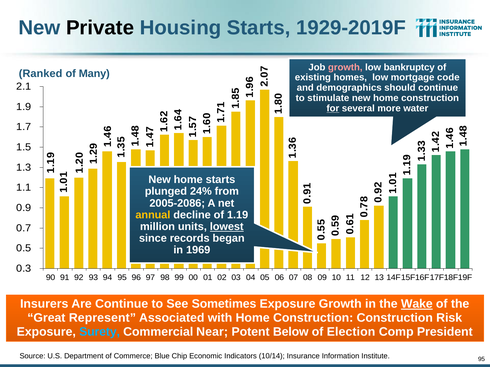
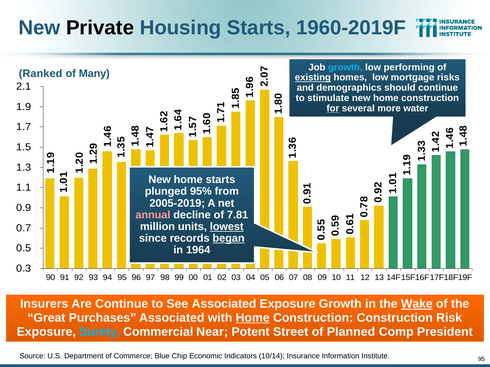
1929-2019F: 1929-2019F -> 1960-2019F (351, 28)
growth colour: pink -> light blue (345, 67)
bankruptcy: bankruptcy -> performing (409, 67)
existing underline: none -> present (313, 78)
code: code -> risks (448, 78)
24%: 24% -> 95% (201, 192)
2005-2086: 2005-2086 -> 2005-2019 (177, 203)
annual colour: yellow -> pink (153, 215)
1.19: 1.19 -> 7.81 (238, 215)
began underline: none -> present (229, 239)
1969: 1969 -> 1964 (198, 250)
See Sometimes: Sometimes -> Associated (224, 304)
Represent: Represent -> Purchases (103, 318)
Home underline: none -> present (253, 318)
Below: Below -> Street (291, 332)
Election: Election -> Planned (351, 332)
